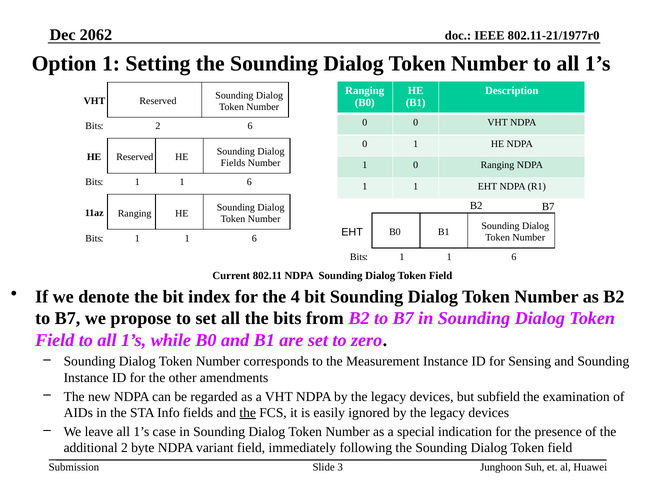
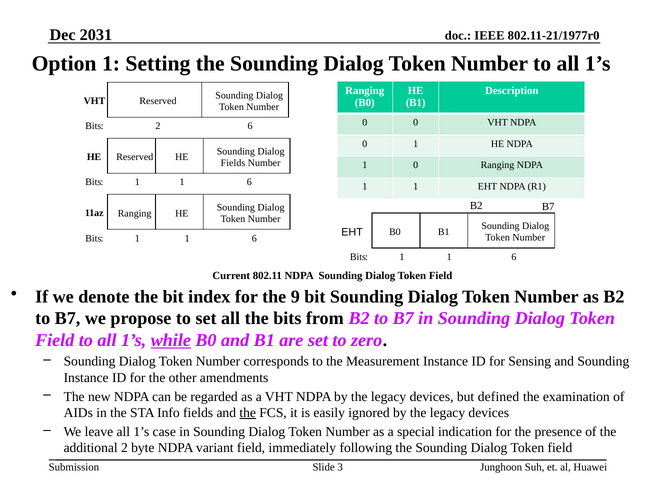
2062: 2062 -> 2031 (96, 35)
4: 4 -> 9 (295, 297)
while underline: none -> present (171, 340)
subfield: subfield -> defined (499, 397)
